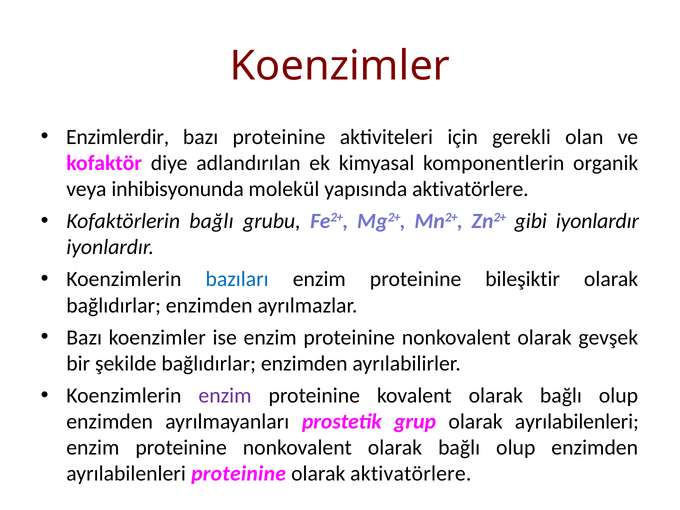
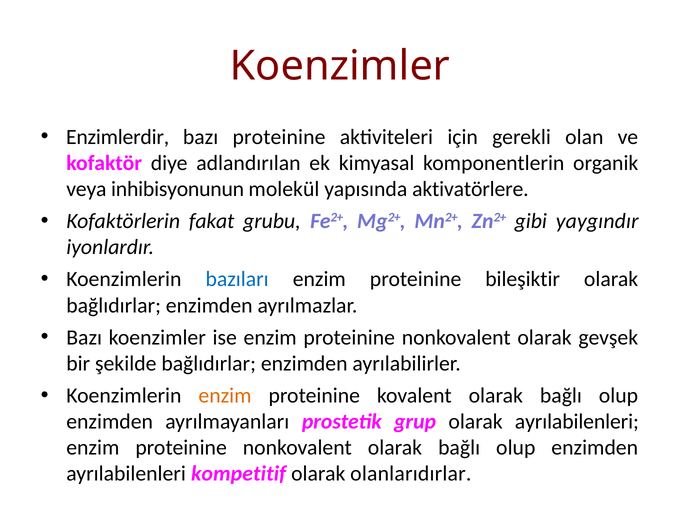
inhibisyonunda: inhibisyonunda -> inhibisyonunun (178, 189)
Kofaktörlerin bağlı: bağlı -> fakat (212, 221)
gibi iyonlardır: iyonlardır -> yaygındır (597, 221)
enzim colour: purple -> orange (225, 396)
ayrılabilenleri proteinine: proteinine -> kompetitif (239, 474)
olarak aktivatörlere: aktivatörlere -> olanlarıdırlar (411, 474)
